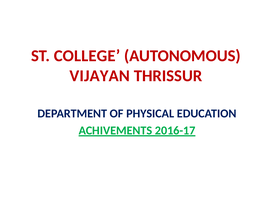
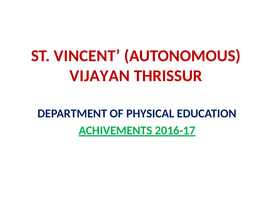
COLLEGE: COLLEGE -> VINCENT (87, 56)
